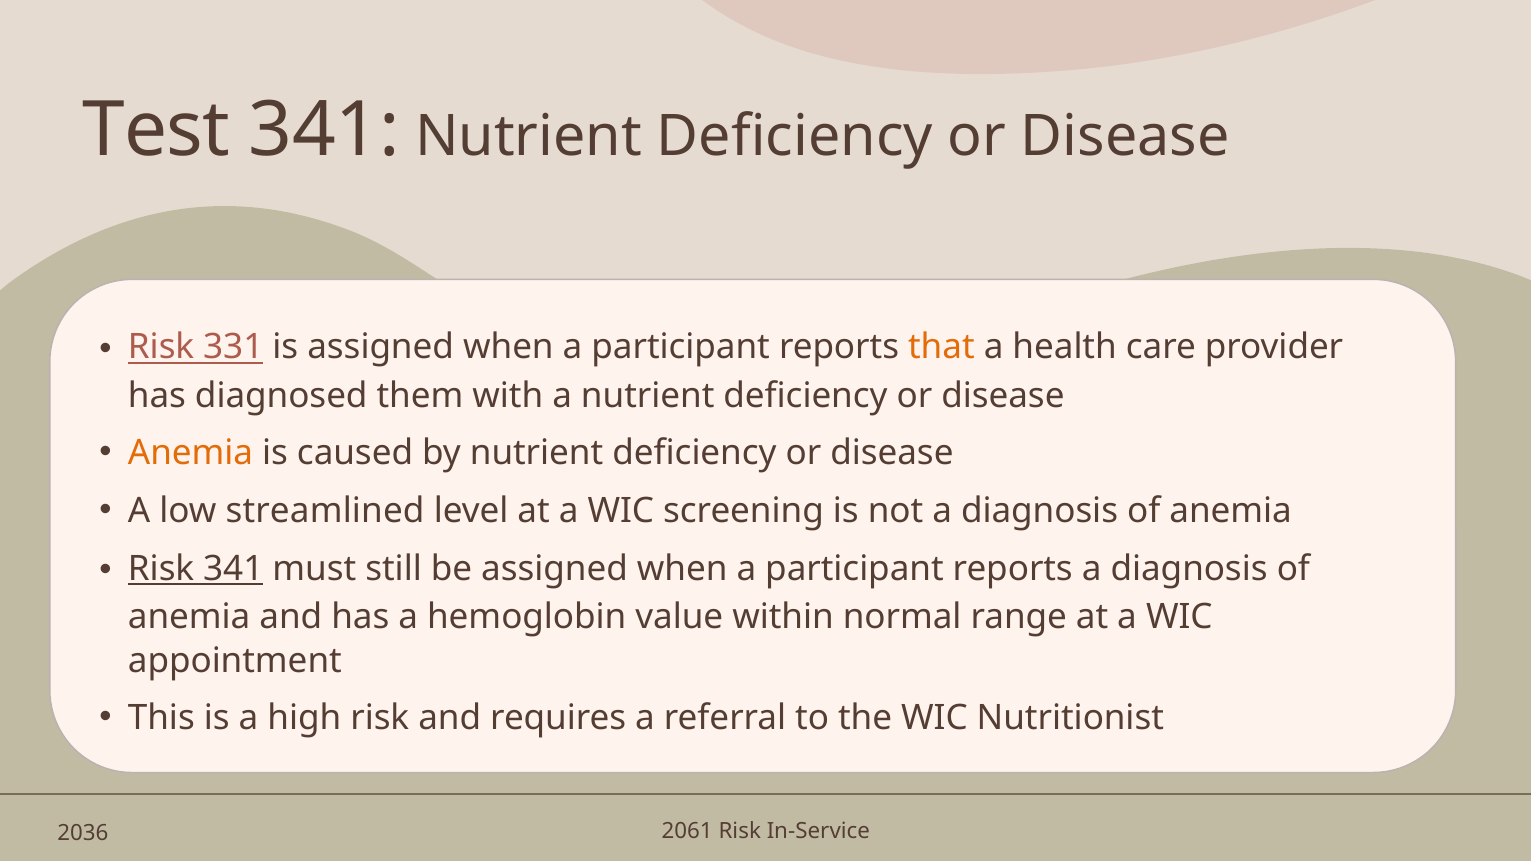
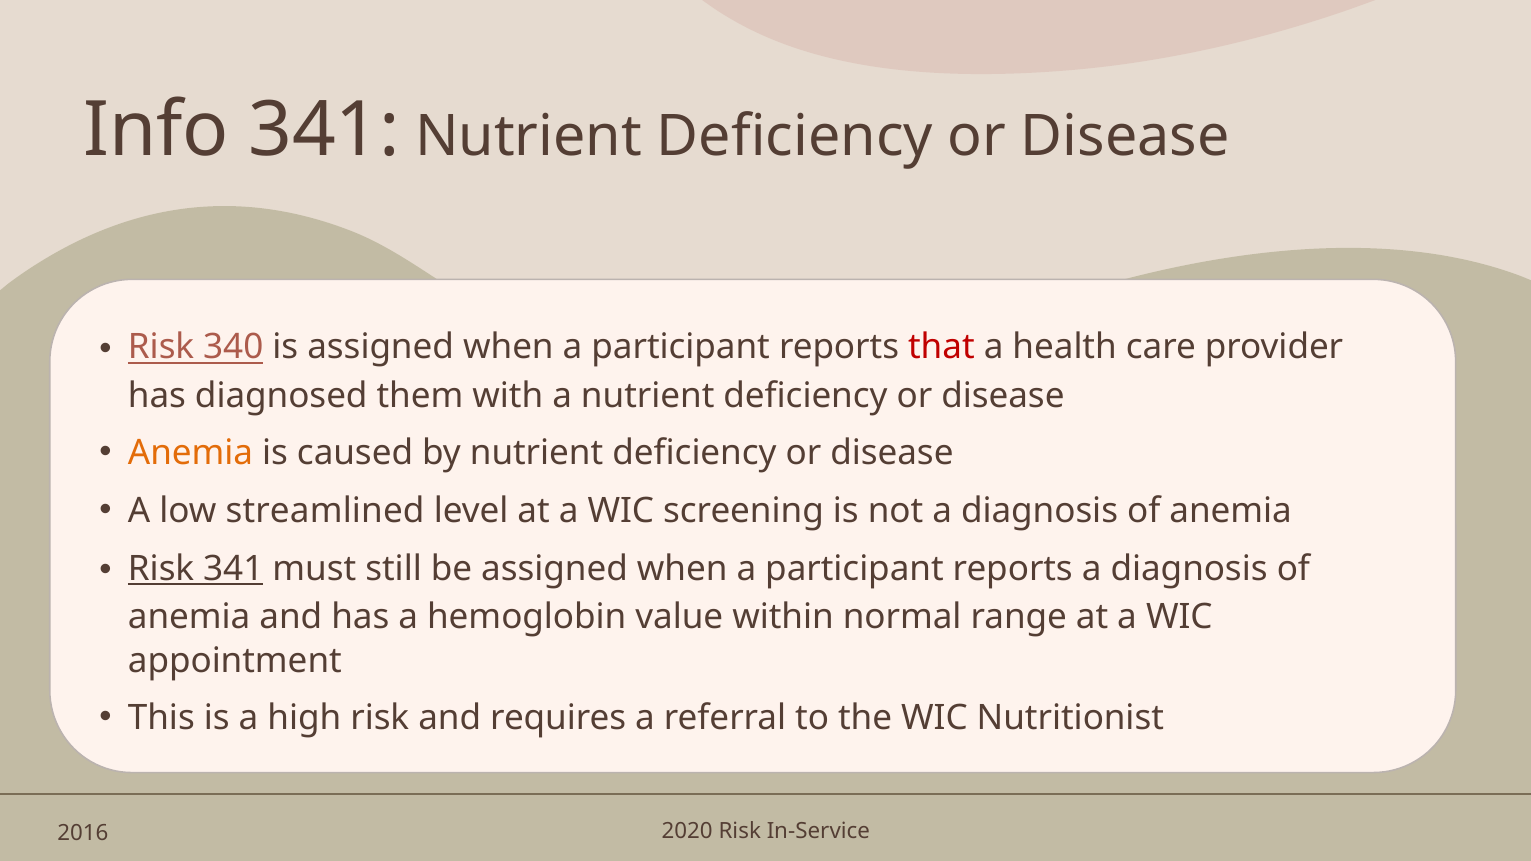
Test: Test -> Info (156, 130)
331: 331 -> 340 (233, 347)
that colour: orange -> red (941, 347)
2061: 2061 -> 2020 (687, 831)
2036: 2036 -> 2016 (83, 833)
